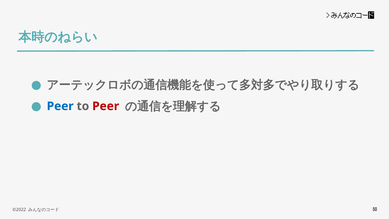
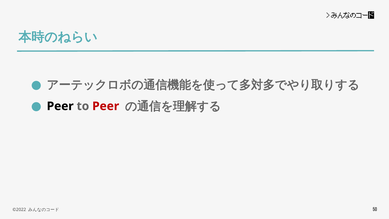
Peer colour: blue -> black (60, 106)
